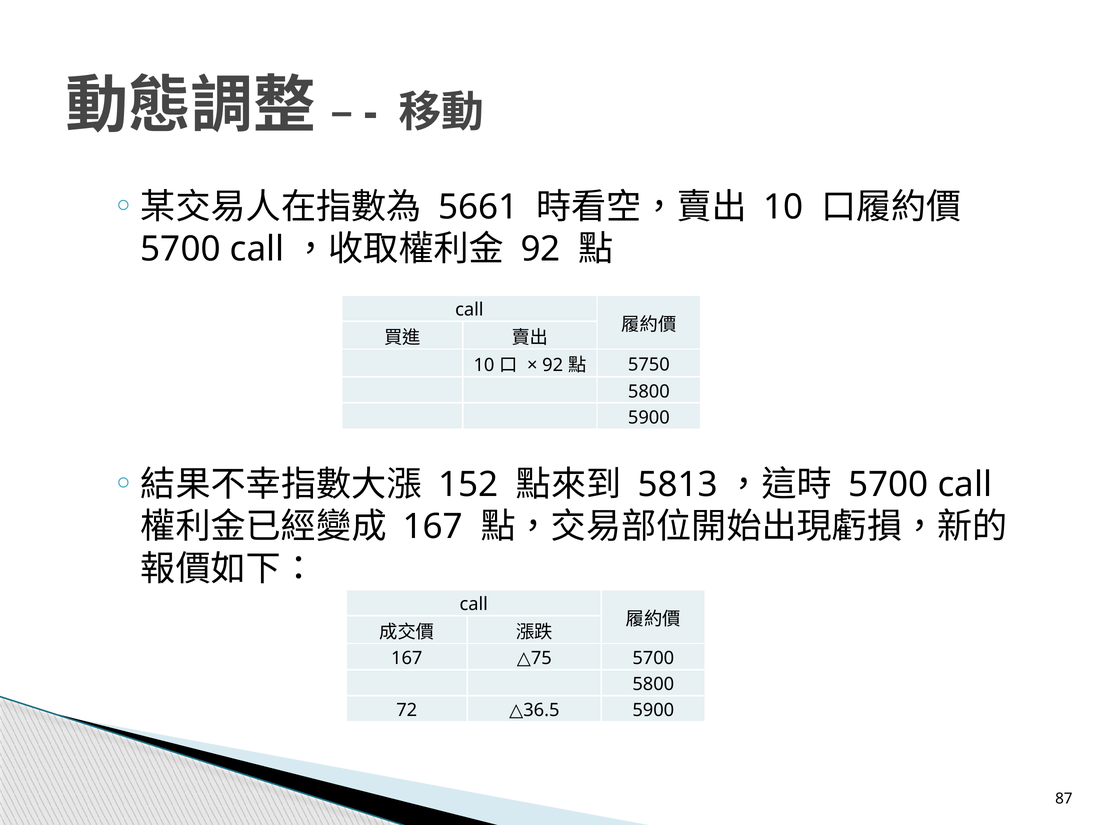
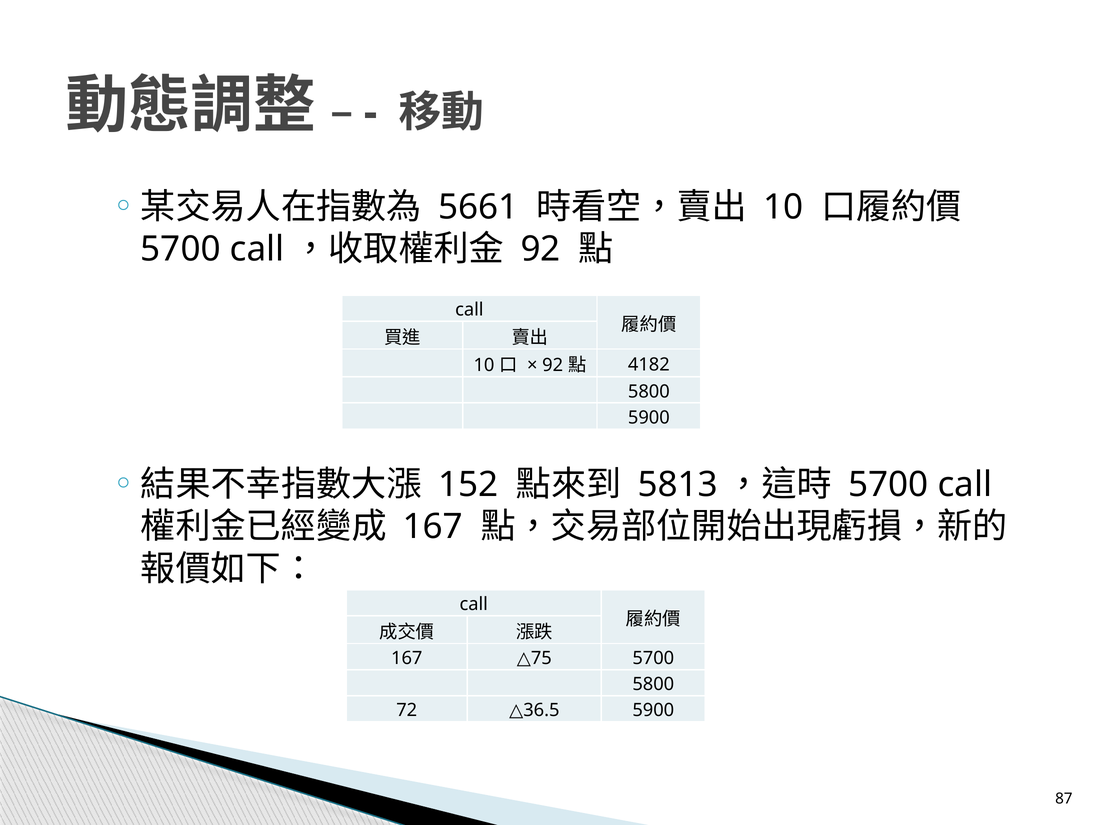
5750: 5750 -> 4182 (649, 364)
